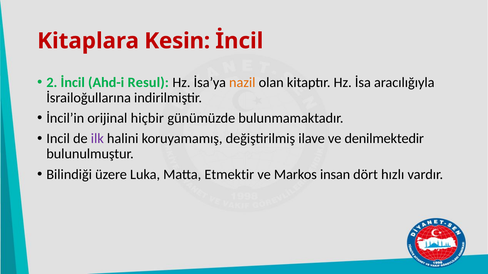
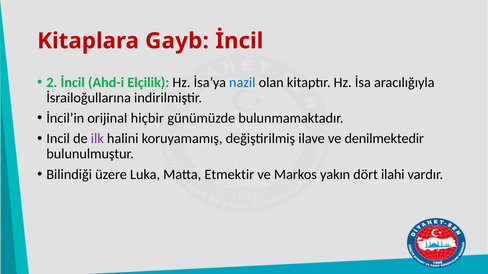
Kesin: Kesin -> Gayb (177, 41)
Resul: Resul -> Elçilik (148, 83)
nazil colour: orange -> blue (242, 83)
insan: insan -> yakın (335, 175)
hızlı: hızlı -> ilahi (393, 175)
